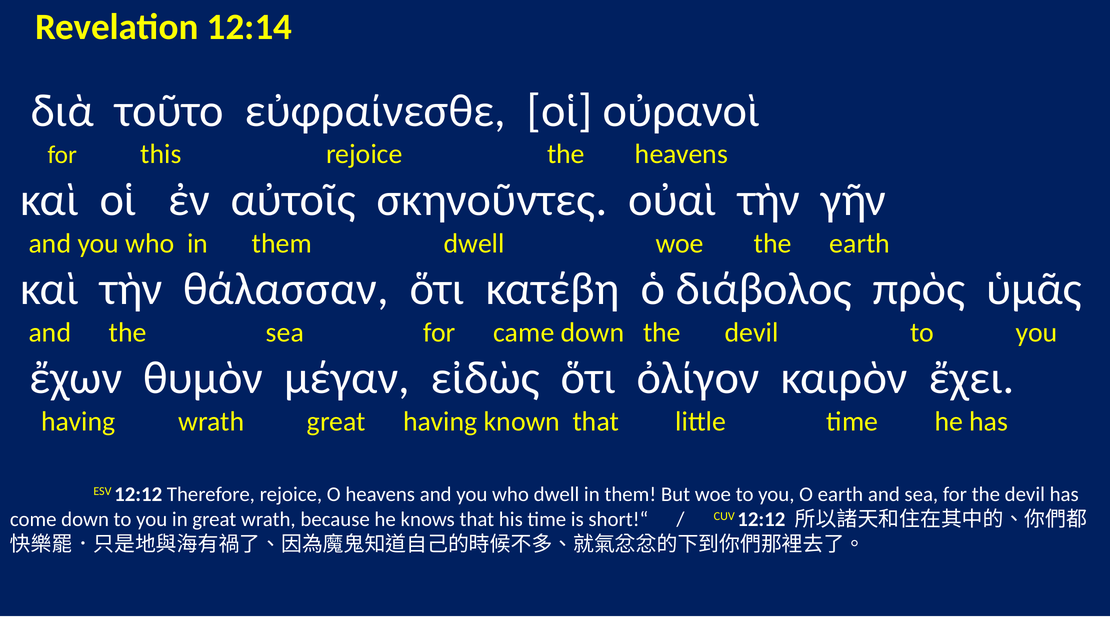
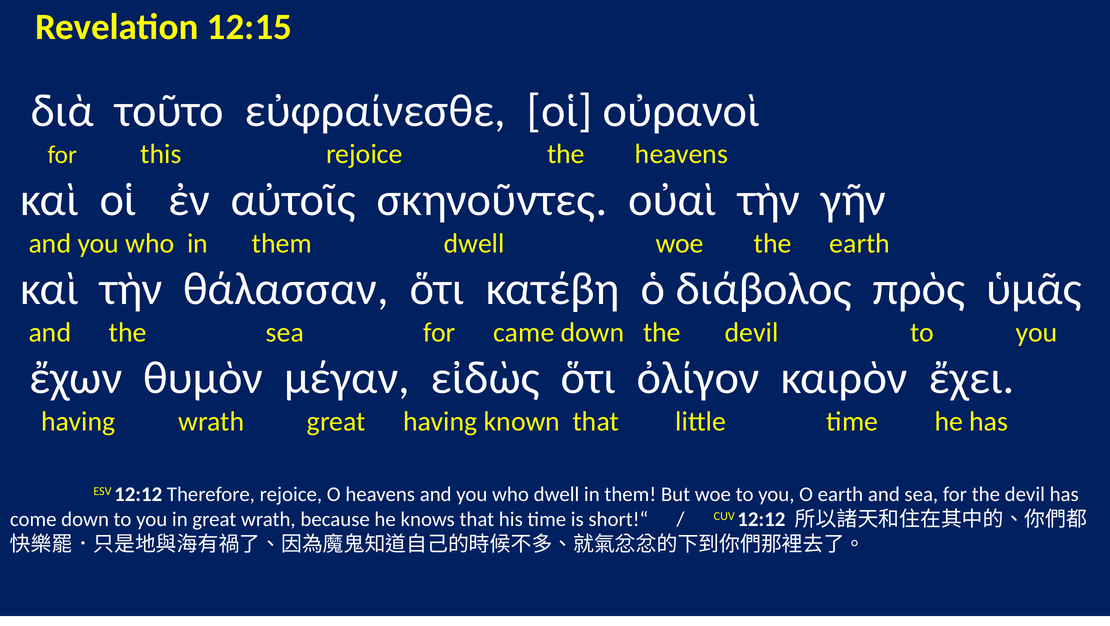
12:14: 12:14 -> 12:15 (250, 27)
